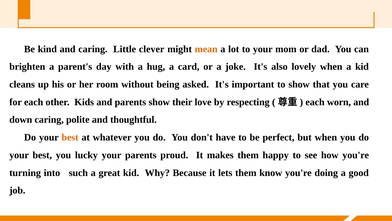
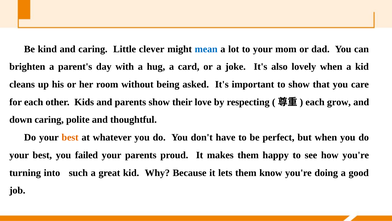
mean colour: orange -> blue (206, 49)
worn: worn -> grow (339, 102)
lucky: lucky -> failed (86, 155)
